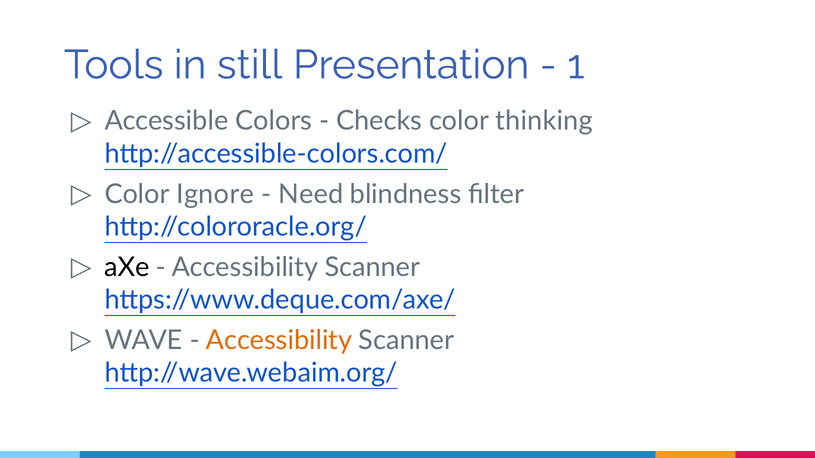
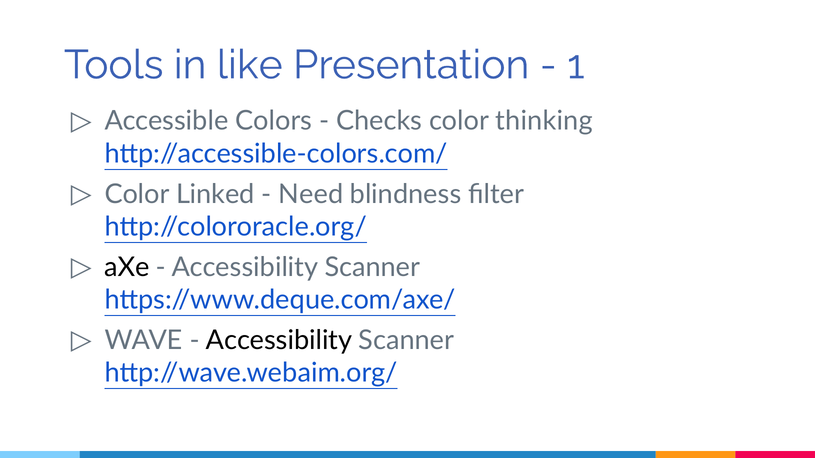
still: still -> like (250, 65)
Ignore: Ignore -> Linked (215, 194)
Accessibility colour: orange -> black (279, 341)
